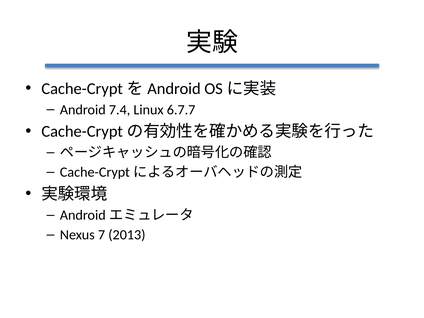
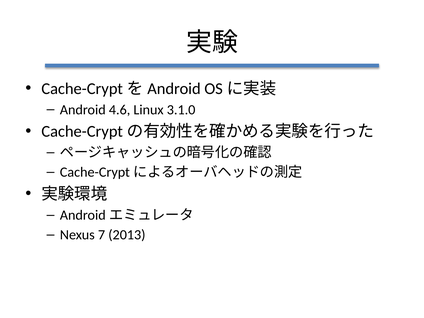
7.4: 7.4 -> 4.6 (120, 110)
6.7.7: 6.7.7 -> 3.1.0 (181, 110)
